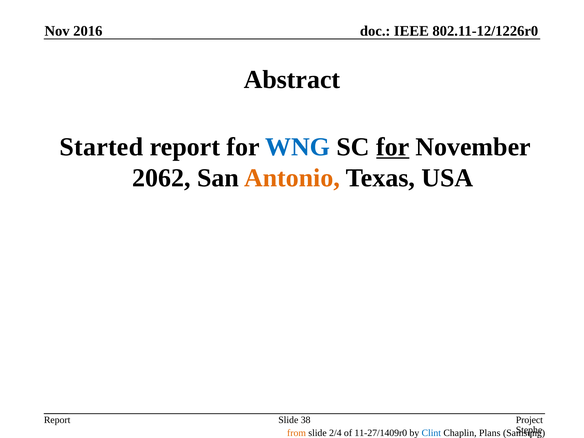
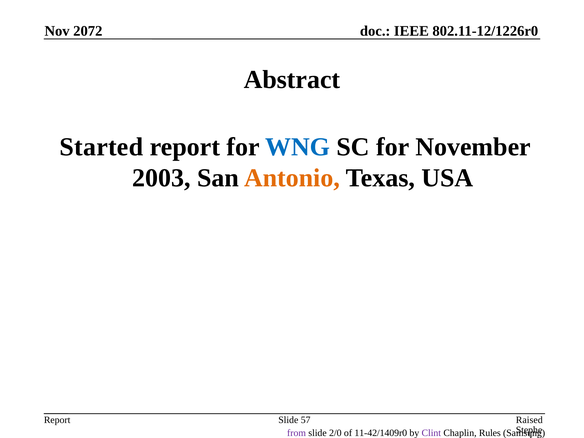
2016: 2016 -> 2072 (88, 31)
for underline: present -> none (393, 147)
2062: 2062 -> 2003 (161, 178)
Project: Project -> Raised (529, 420)
38: 38 -> 57 (306, 420)
from colour: orange -> purple (297, 433)
2/4: 2/4 -> 2/0 (335, 433)
11-27/1409r0: 11-27/1409r0 -> 11-42/1409r0 (381, 433)
Clint colour: blue -> purple (431, 433)
Plans: Plans -> Rules (490, 433)
